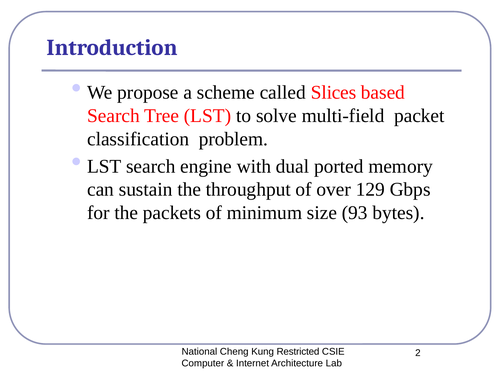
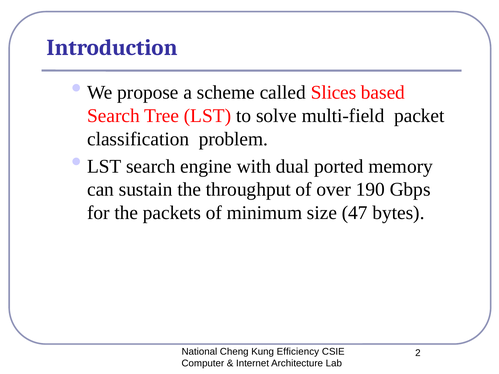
129: 129 -> 190 (370, 190)
93: 93 -> 47 (355, 213)
Restricted: Restricted -> Efficiency (298, 352)
